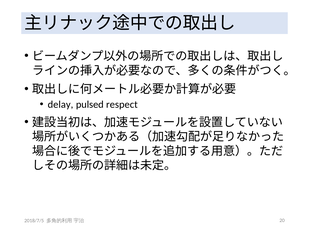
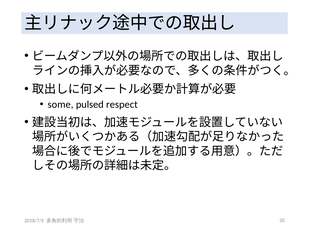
delay: delay -> some (60, 105)
